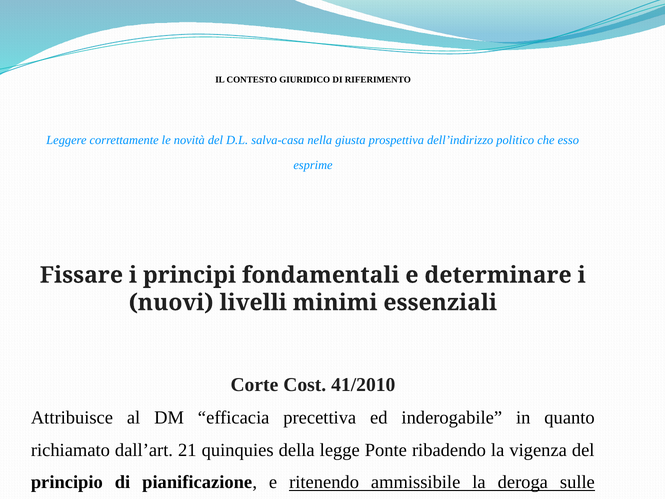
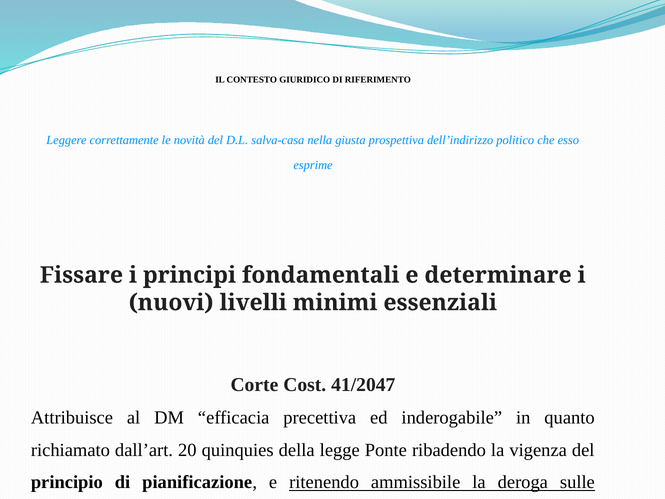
41/2010: 41/2010 -> 41/2047 (363, 385)
21: 21 -> 20 (187, 450)
